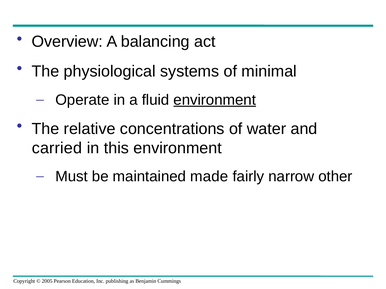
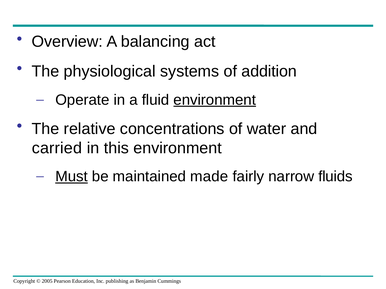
minimal: minimal -> addition (269, 71)
Must underline: none -> present (72, 177)
other: other -> fluids (335, 177)
